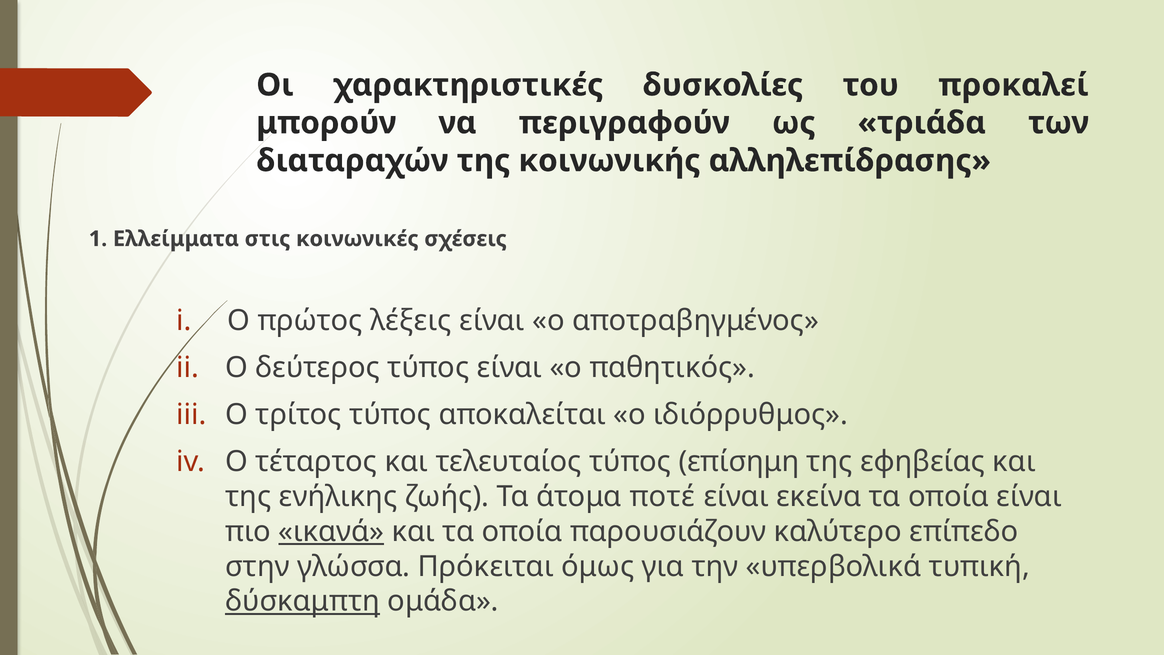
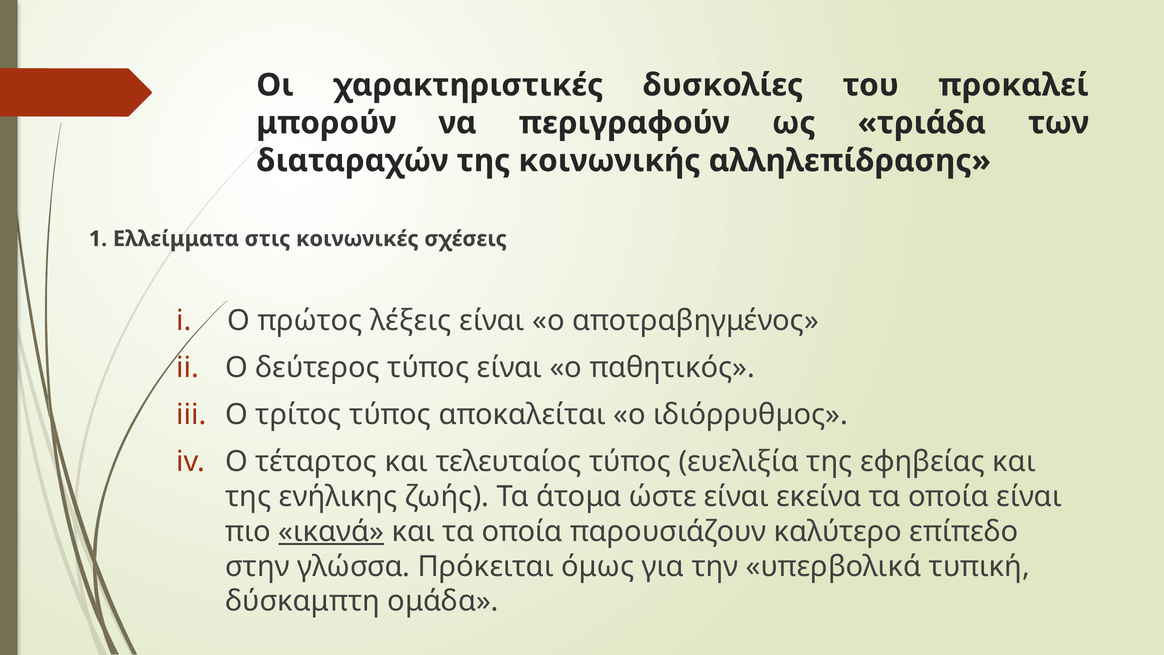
επίσημη: επίσημη -> ευελιξία (739, 461)
ποτέ: ποτέ -> ώστε (663, 496)
δύσκαμπτη underline: present -> none (303, 601)
